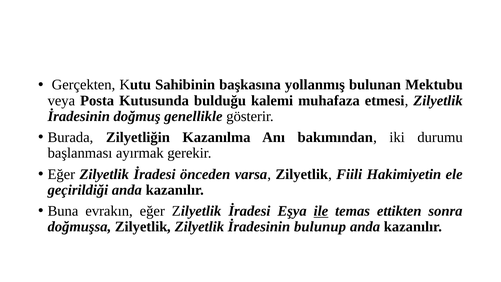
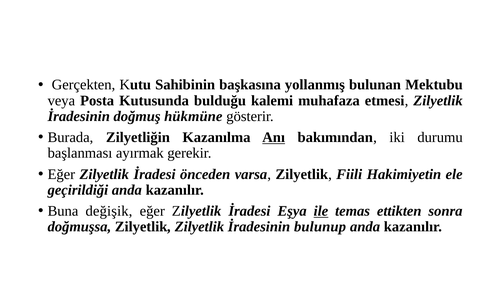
genellikle: genellikle -> hükmüne (193, 116)
Anı underline: none -> present (274, 137)
evrakın: evrakın -> değişik (109, 211)
